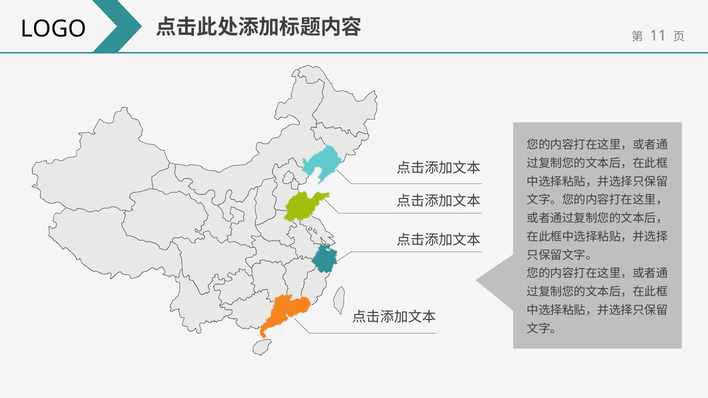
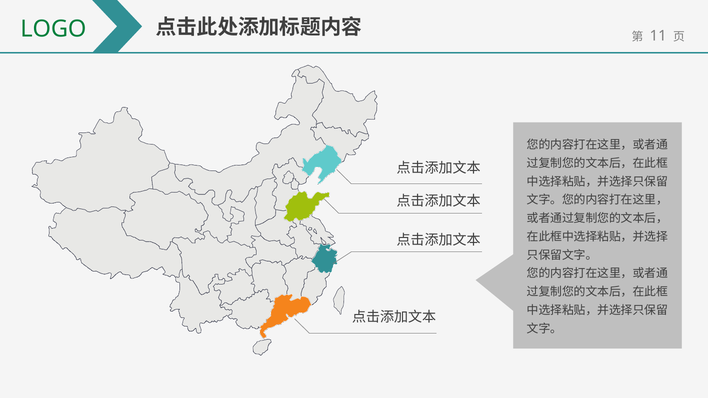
LOGO colour: black -> green (53, 29)
